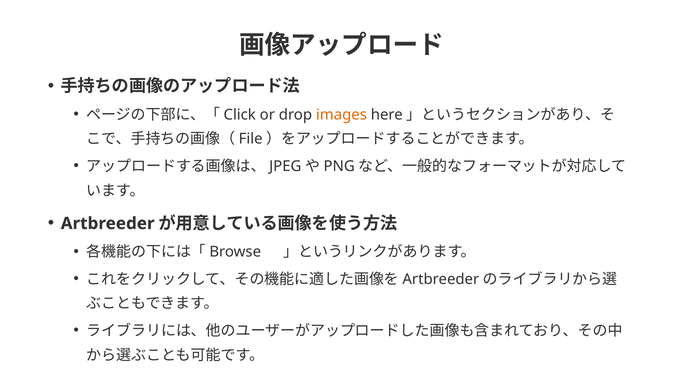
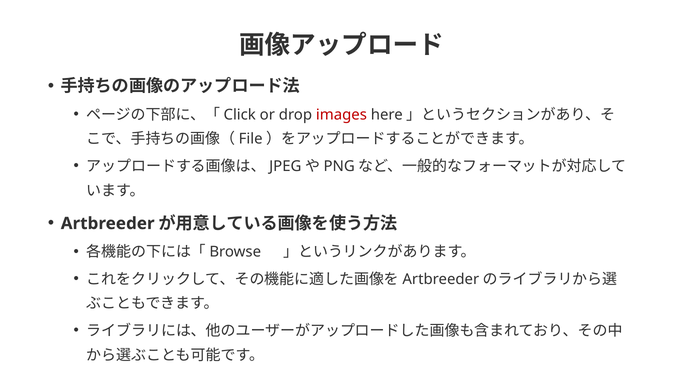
images colour: orange -> red (341, 115)
